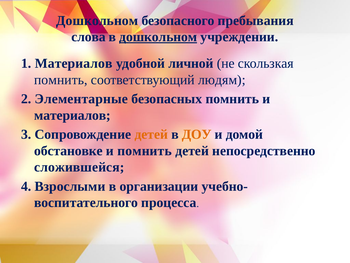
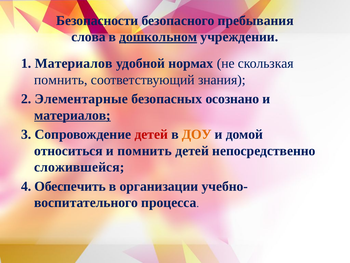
Дошкольном: Дошкольном -> Безопасности (97, 20)
личной: личной -> нормах (191, 63)
людям: людям -> знания (222, 80)
безопасных помнить: помнить -> осознано (232, 99)
материалов underline: none -> present (72, 115)
детей colour: orange -> red (151, 134)
обстановке: обстановке -> относиться (68, 151)
Взрослыми: Взрослыми -> Обеспечить (70, 186)
